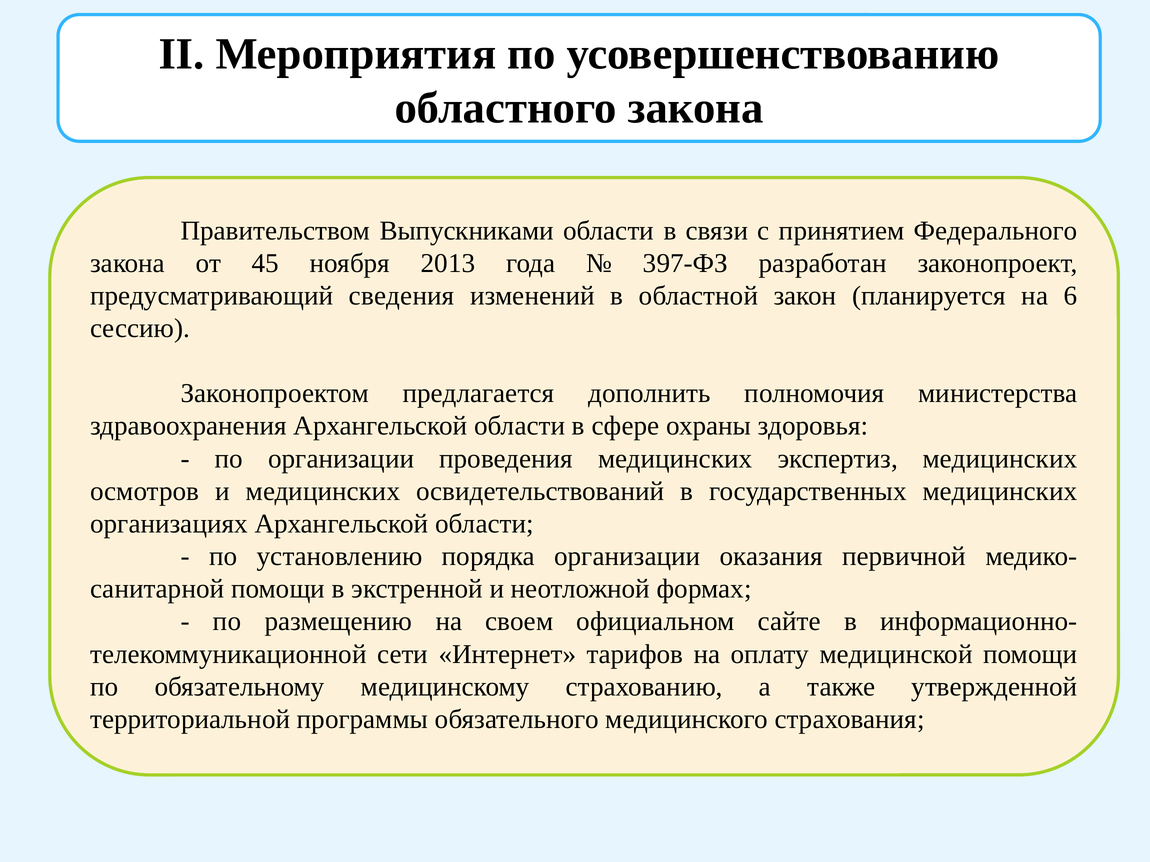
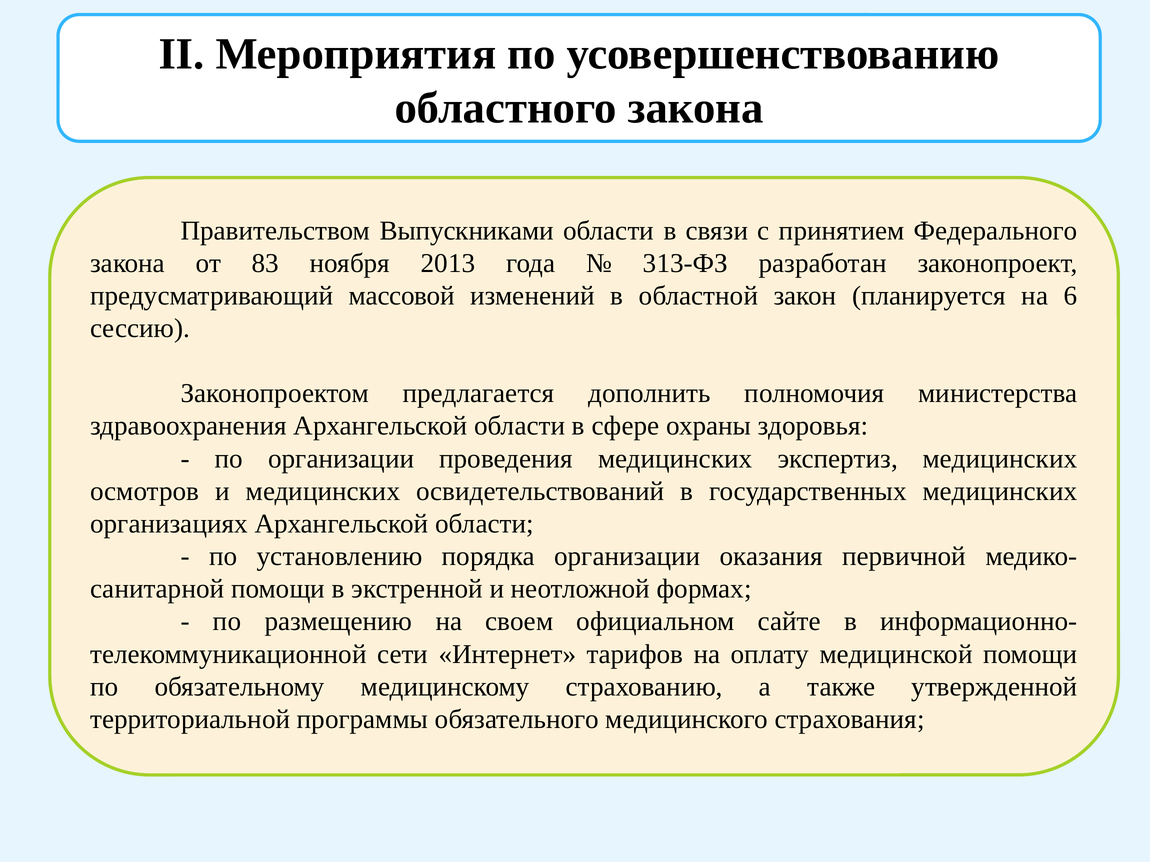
45: 45 -> 83 (265, 263)
397-ФЗ: 397-ФЗ -> 313-ФЗ (685, 263)
сведения: сведения -> массовой (402, 296)
